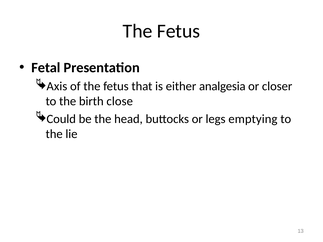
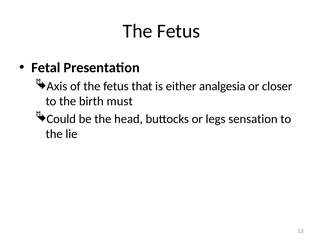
close: close -> must (120, 101)
emptying: emptying -> sensation (253, 119)
